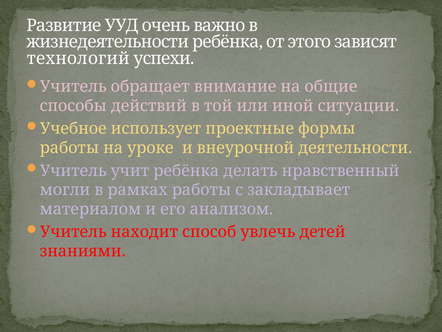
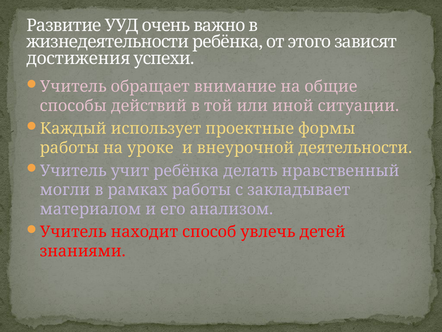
технологий: технологий -> достижения (78, 58)
Учебное: Учебное -> Каждый (73, 128)
